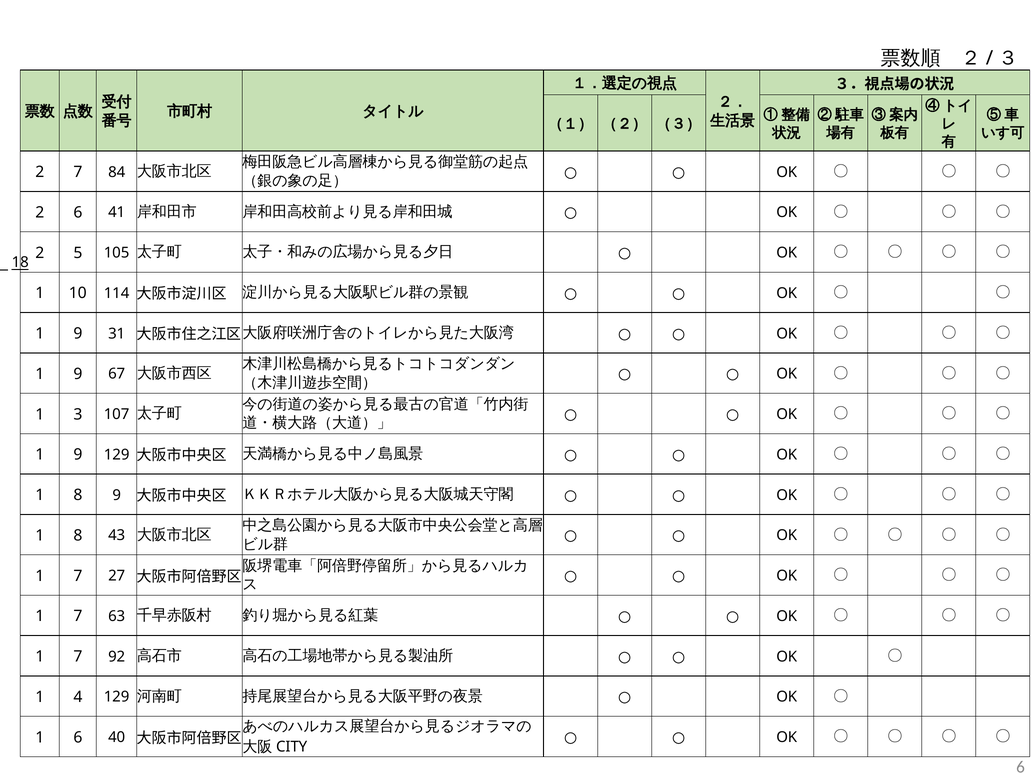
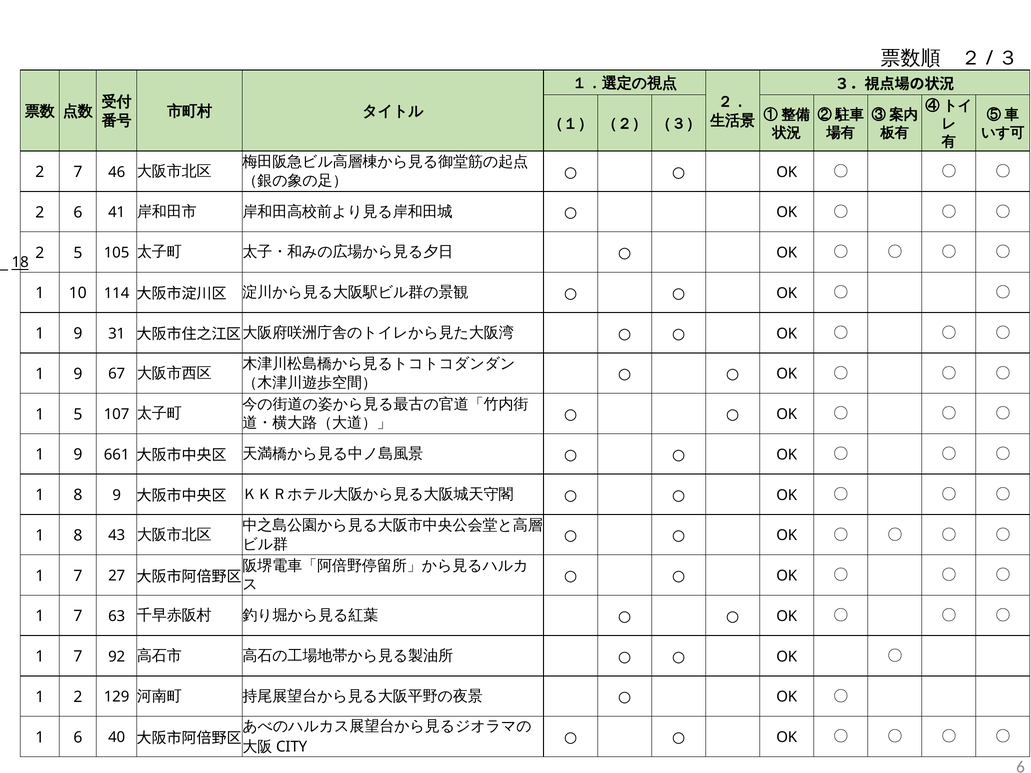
84: 84 -> 46 (117, 172)
1 3: 3 -> 5 (78, 415)
9 129: 129 -> 661 (117, 455)
1 4: 4 -> 2 (78, 697)
